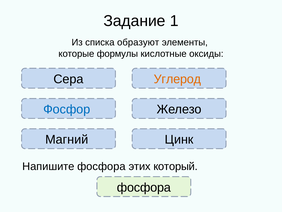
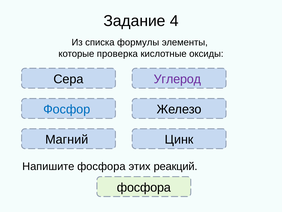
1: 1 -> 4 (174, 21)
образуют: образуют -> формулы (138, 42)
формулы: формулы -> проверка (117, 54)
Углерод colour: orange -> purple (177, 79)
который: который -> реакций (176, 166)
